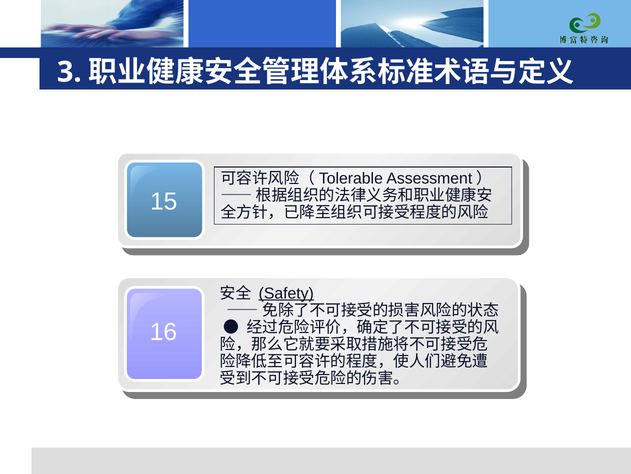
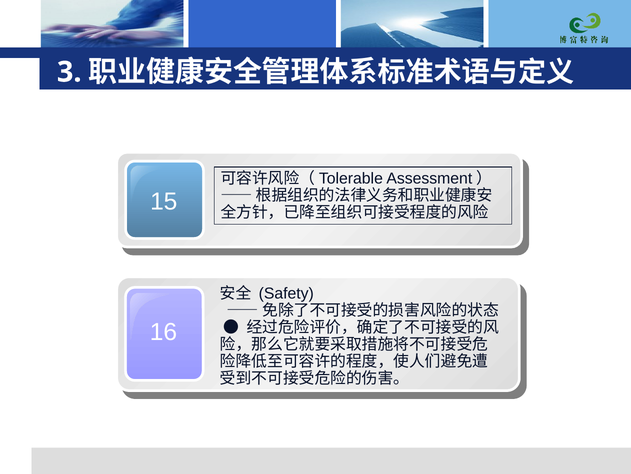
Safety underline: present -> none (286, 293)
